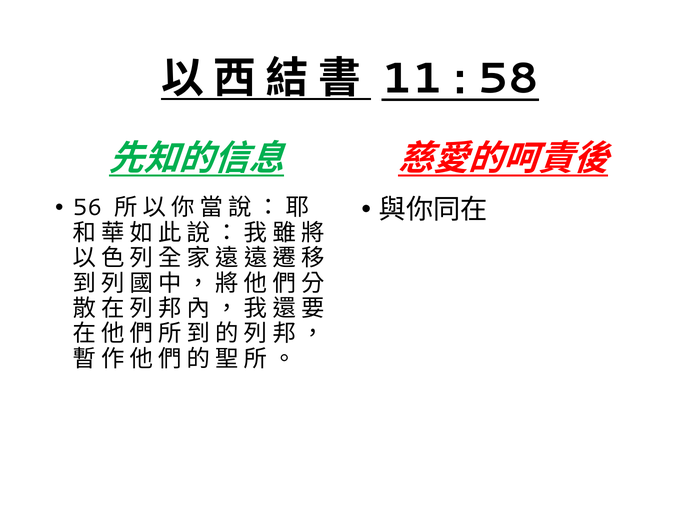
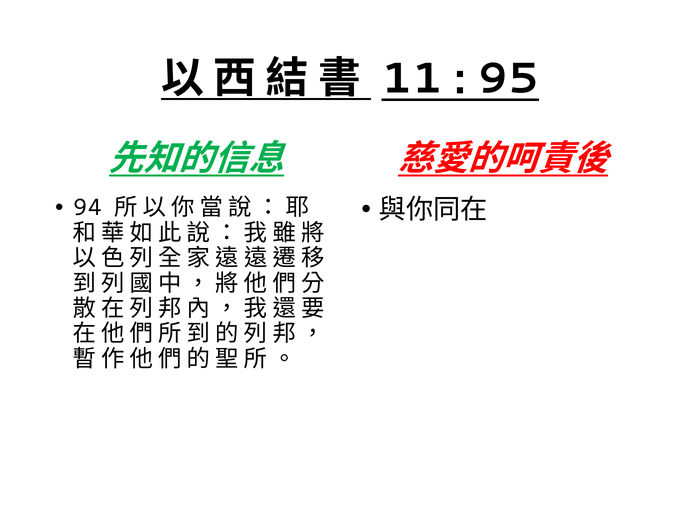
58: 58 -> 95 (508, 78)
56: 56 -> 94 (88, 208)
